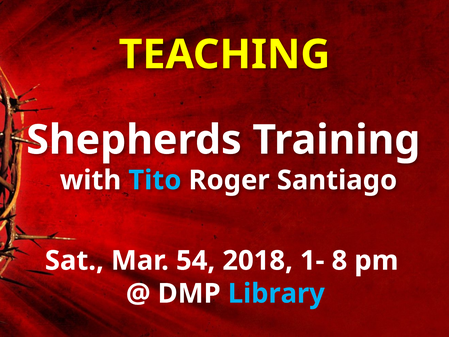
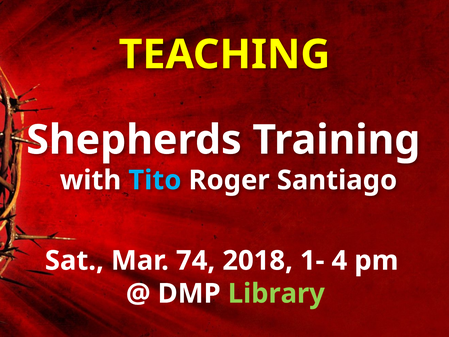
54: 54 -> 74 (196, 260)
8: 8 -> 4 (339, 260)
Library colour: light blue -> light green (276, 293)
